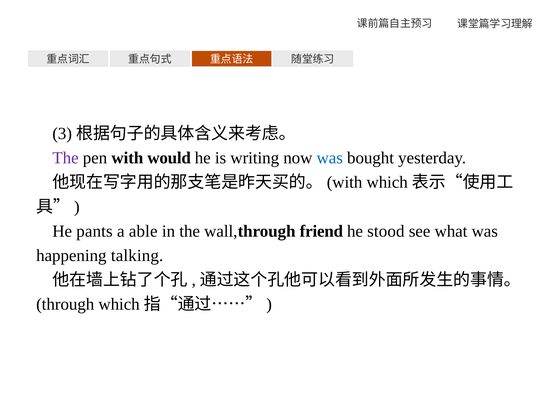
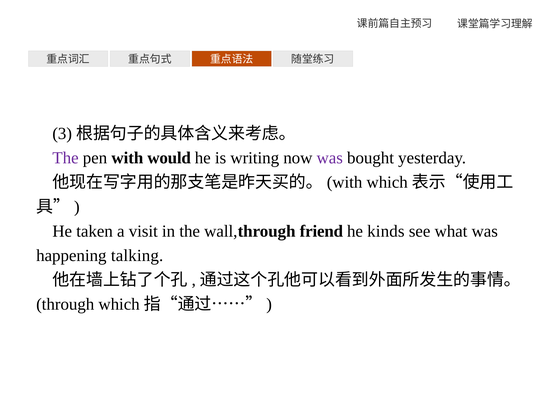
was colour: blue -> purple (330, 158)
pants: pants -> taken (95, 231)
able: able -> visit (143, 231)
stood: stood -> kinds (386, 231)
